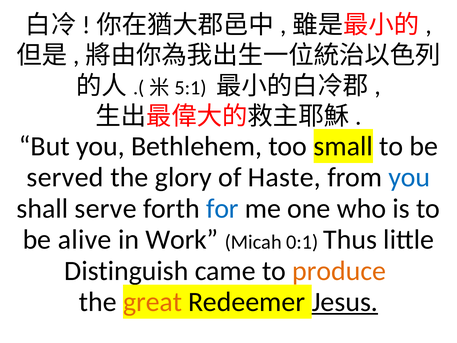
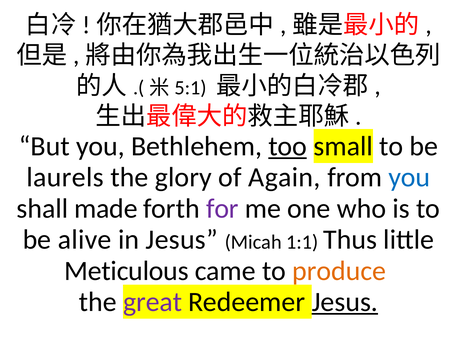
too underline: none -> present (288, 146)
served: served -> laurels (65, 177)
Haste: Haste -> Again (284, 177)
serve: serve -> made (106, 208)
for colour: blue -> purple (222, 208)
in Work: Work -> Jesus (182, 240)
0:1: 0:1 -> 1:1 (302, 242)
Distinguish: Distinguish -> Meticulous (126, 271)
great colour: orange -> purple (153, 302)
